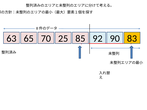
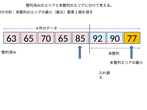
65 25: 25 -> 65 (63, 39)
83: 83 -> 77 (132, 39)
